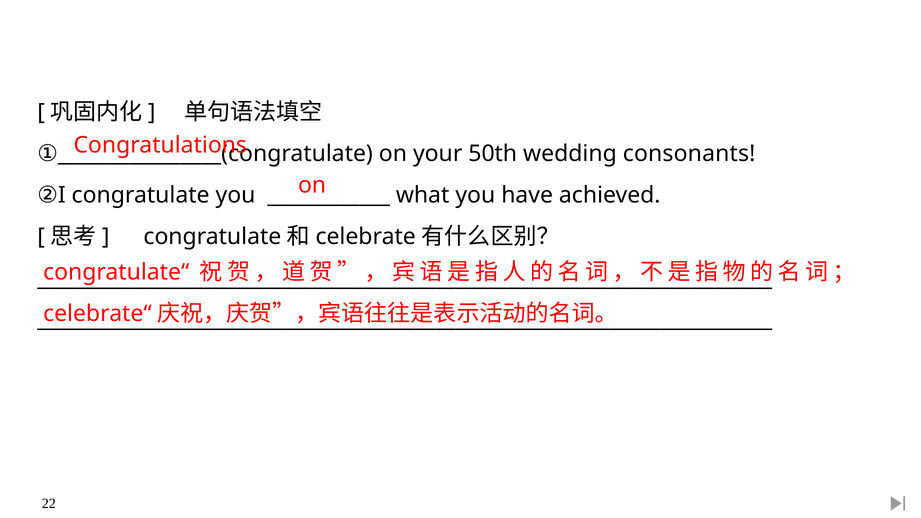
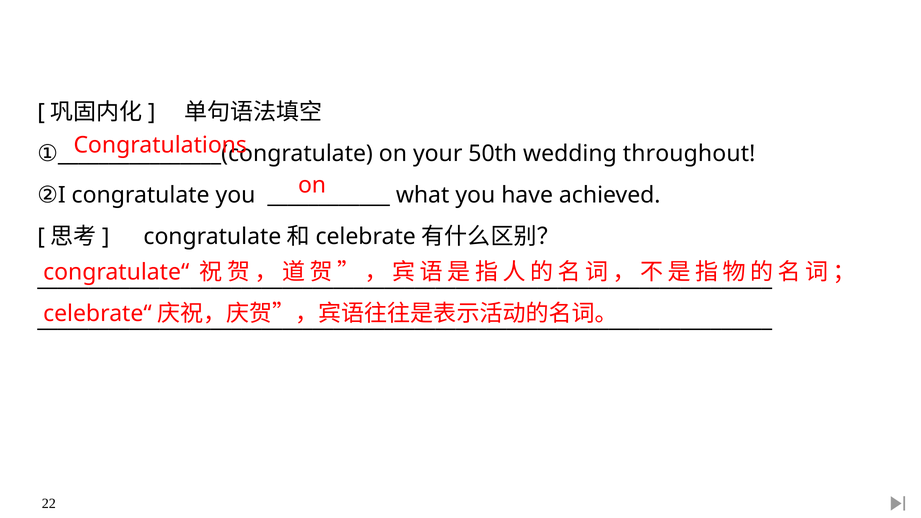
consonants: consonants -> throughout (689, 154)
